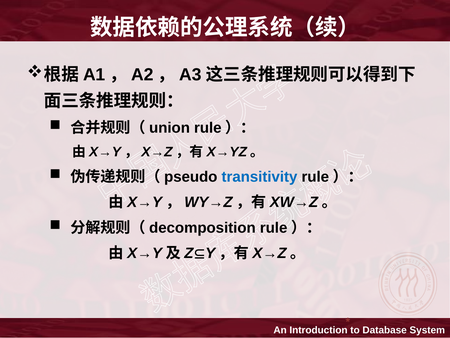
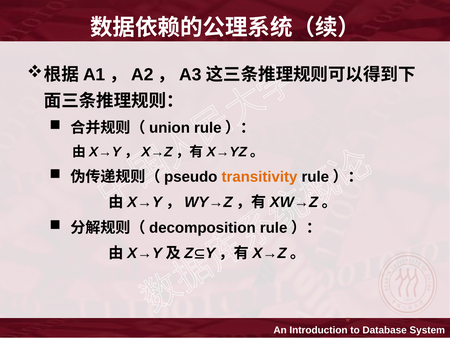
transitivity colour: blue -> orange (259, 176)
